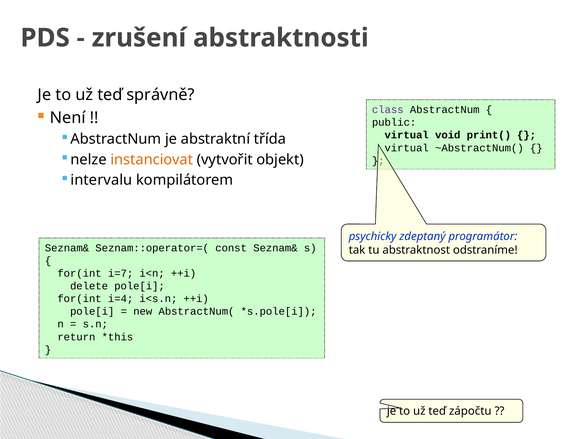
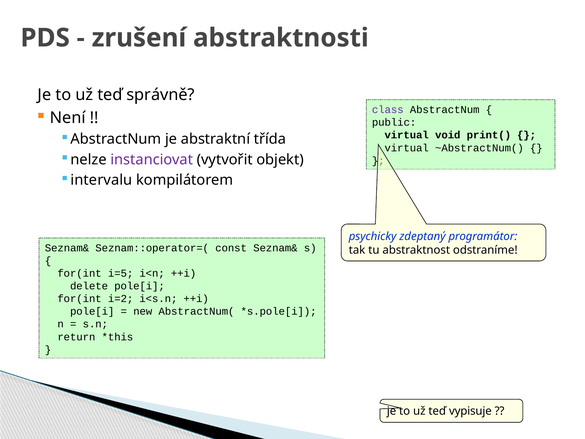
instanciovat colour: orange -> purple (152, 159)
i=7: i=7 -> i=5 (121, 273)
i=4: i=4 -> i=2 (121, 299)
zápočtu: zápočtu -> vypisuje (470, 411)
